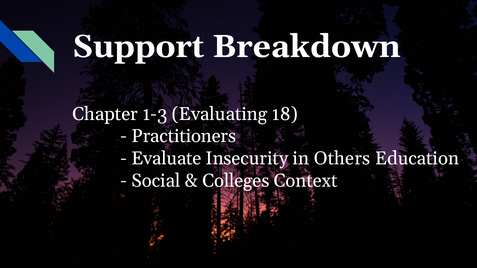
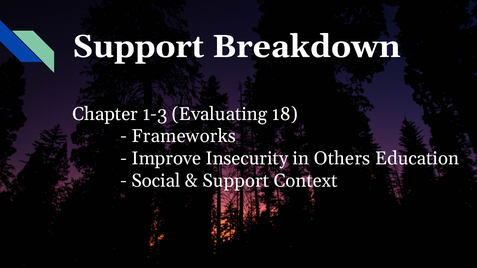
Practitioners: Practitioners -> Frameworks (184, 136)
Evaluate: Evaluate -> Improve (166, 159)
Colleges: Colleges -> Support (236, 181)
